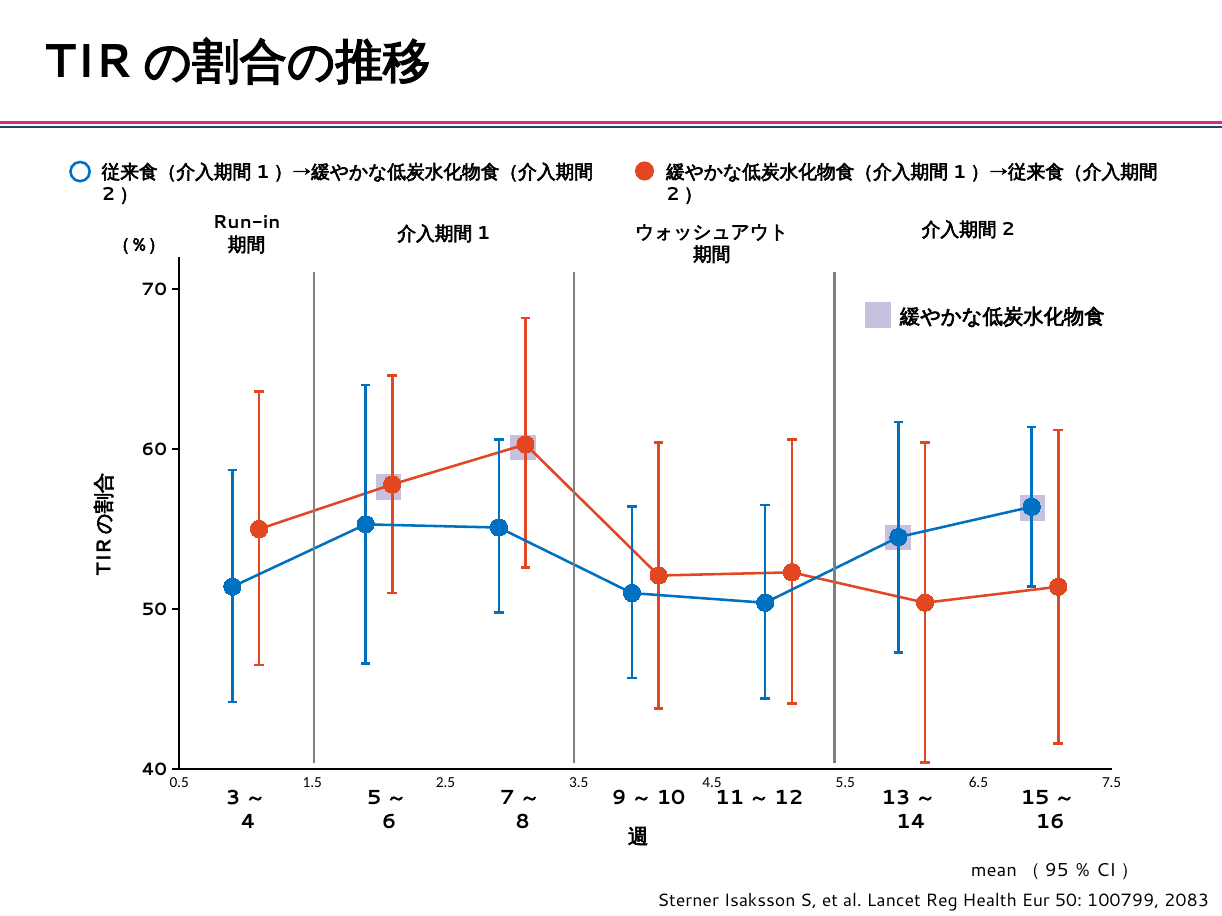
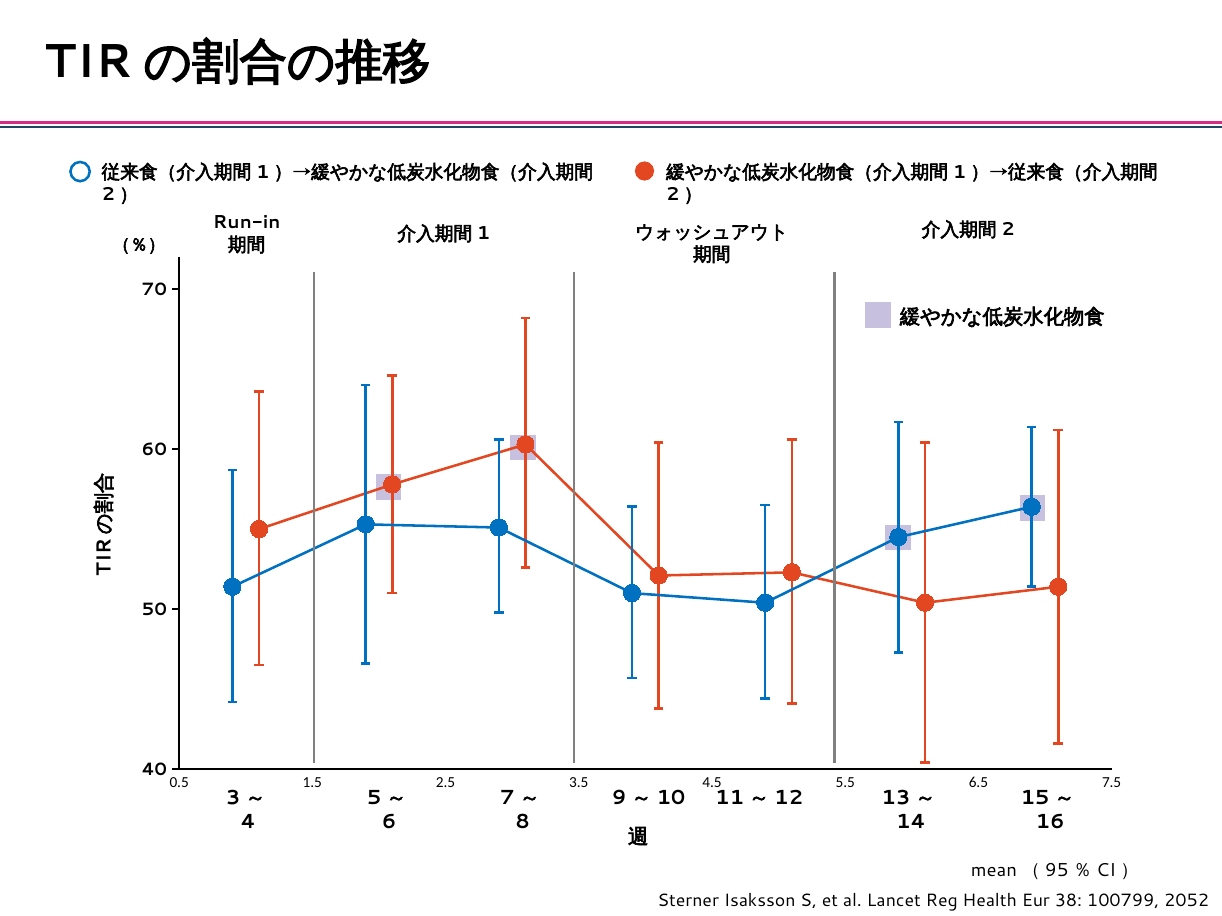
Eur 50: 50 -> 38 (1068, 901)
2083: 2083 -> 2052 (1187, 901)
